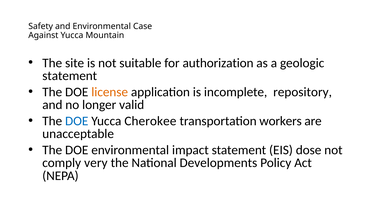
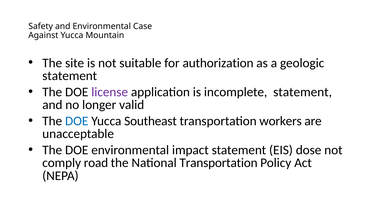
license colour: orange -> purple (110, 92)
incomplete repository: repository -> statement (303, 92)
Cherokee: Cherokee -> Southeast (151, 121)
very: very -> road (96, 163)
National Developments: Developments -> Transportation (219, 163)
